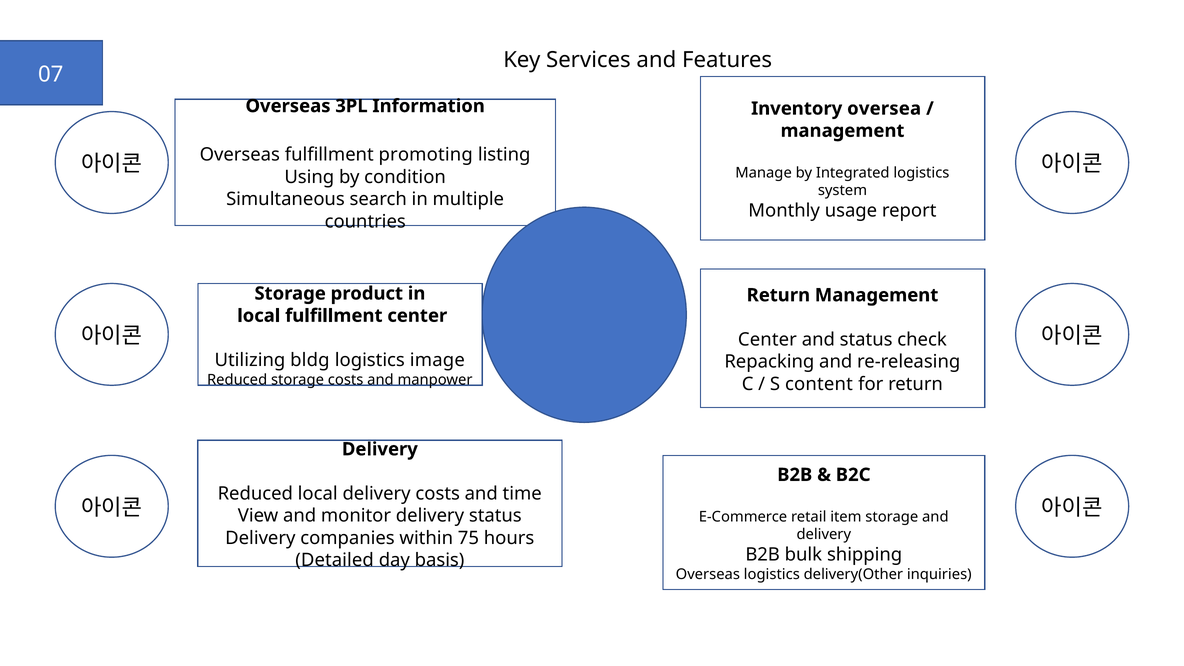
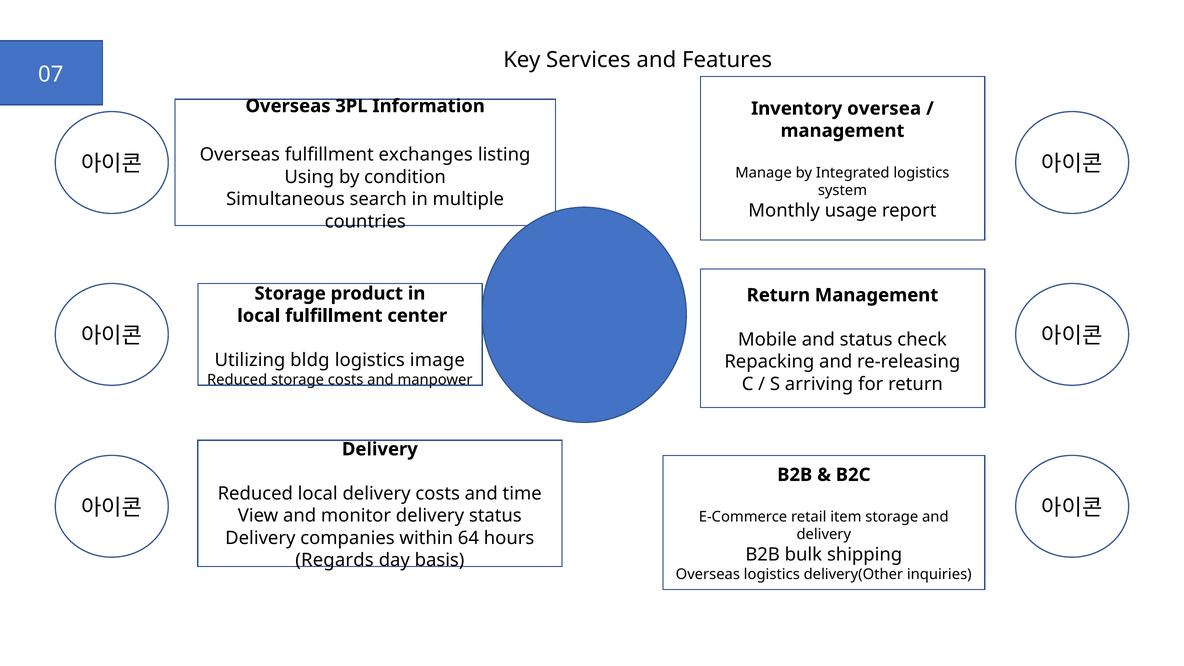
promoting: promoting -> exchanges (426, 155)
Center: Center -> Mobile (768, 340)
content: content -> arriving (819, 384)
75: 75 -> 64 (468, 538)
Detailed: Detailed -> Regards (335, 560)
